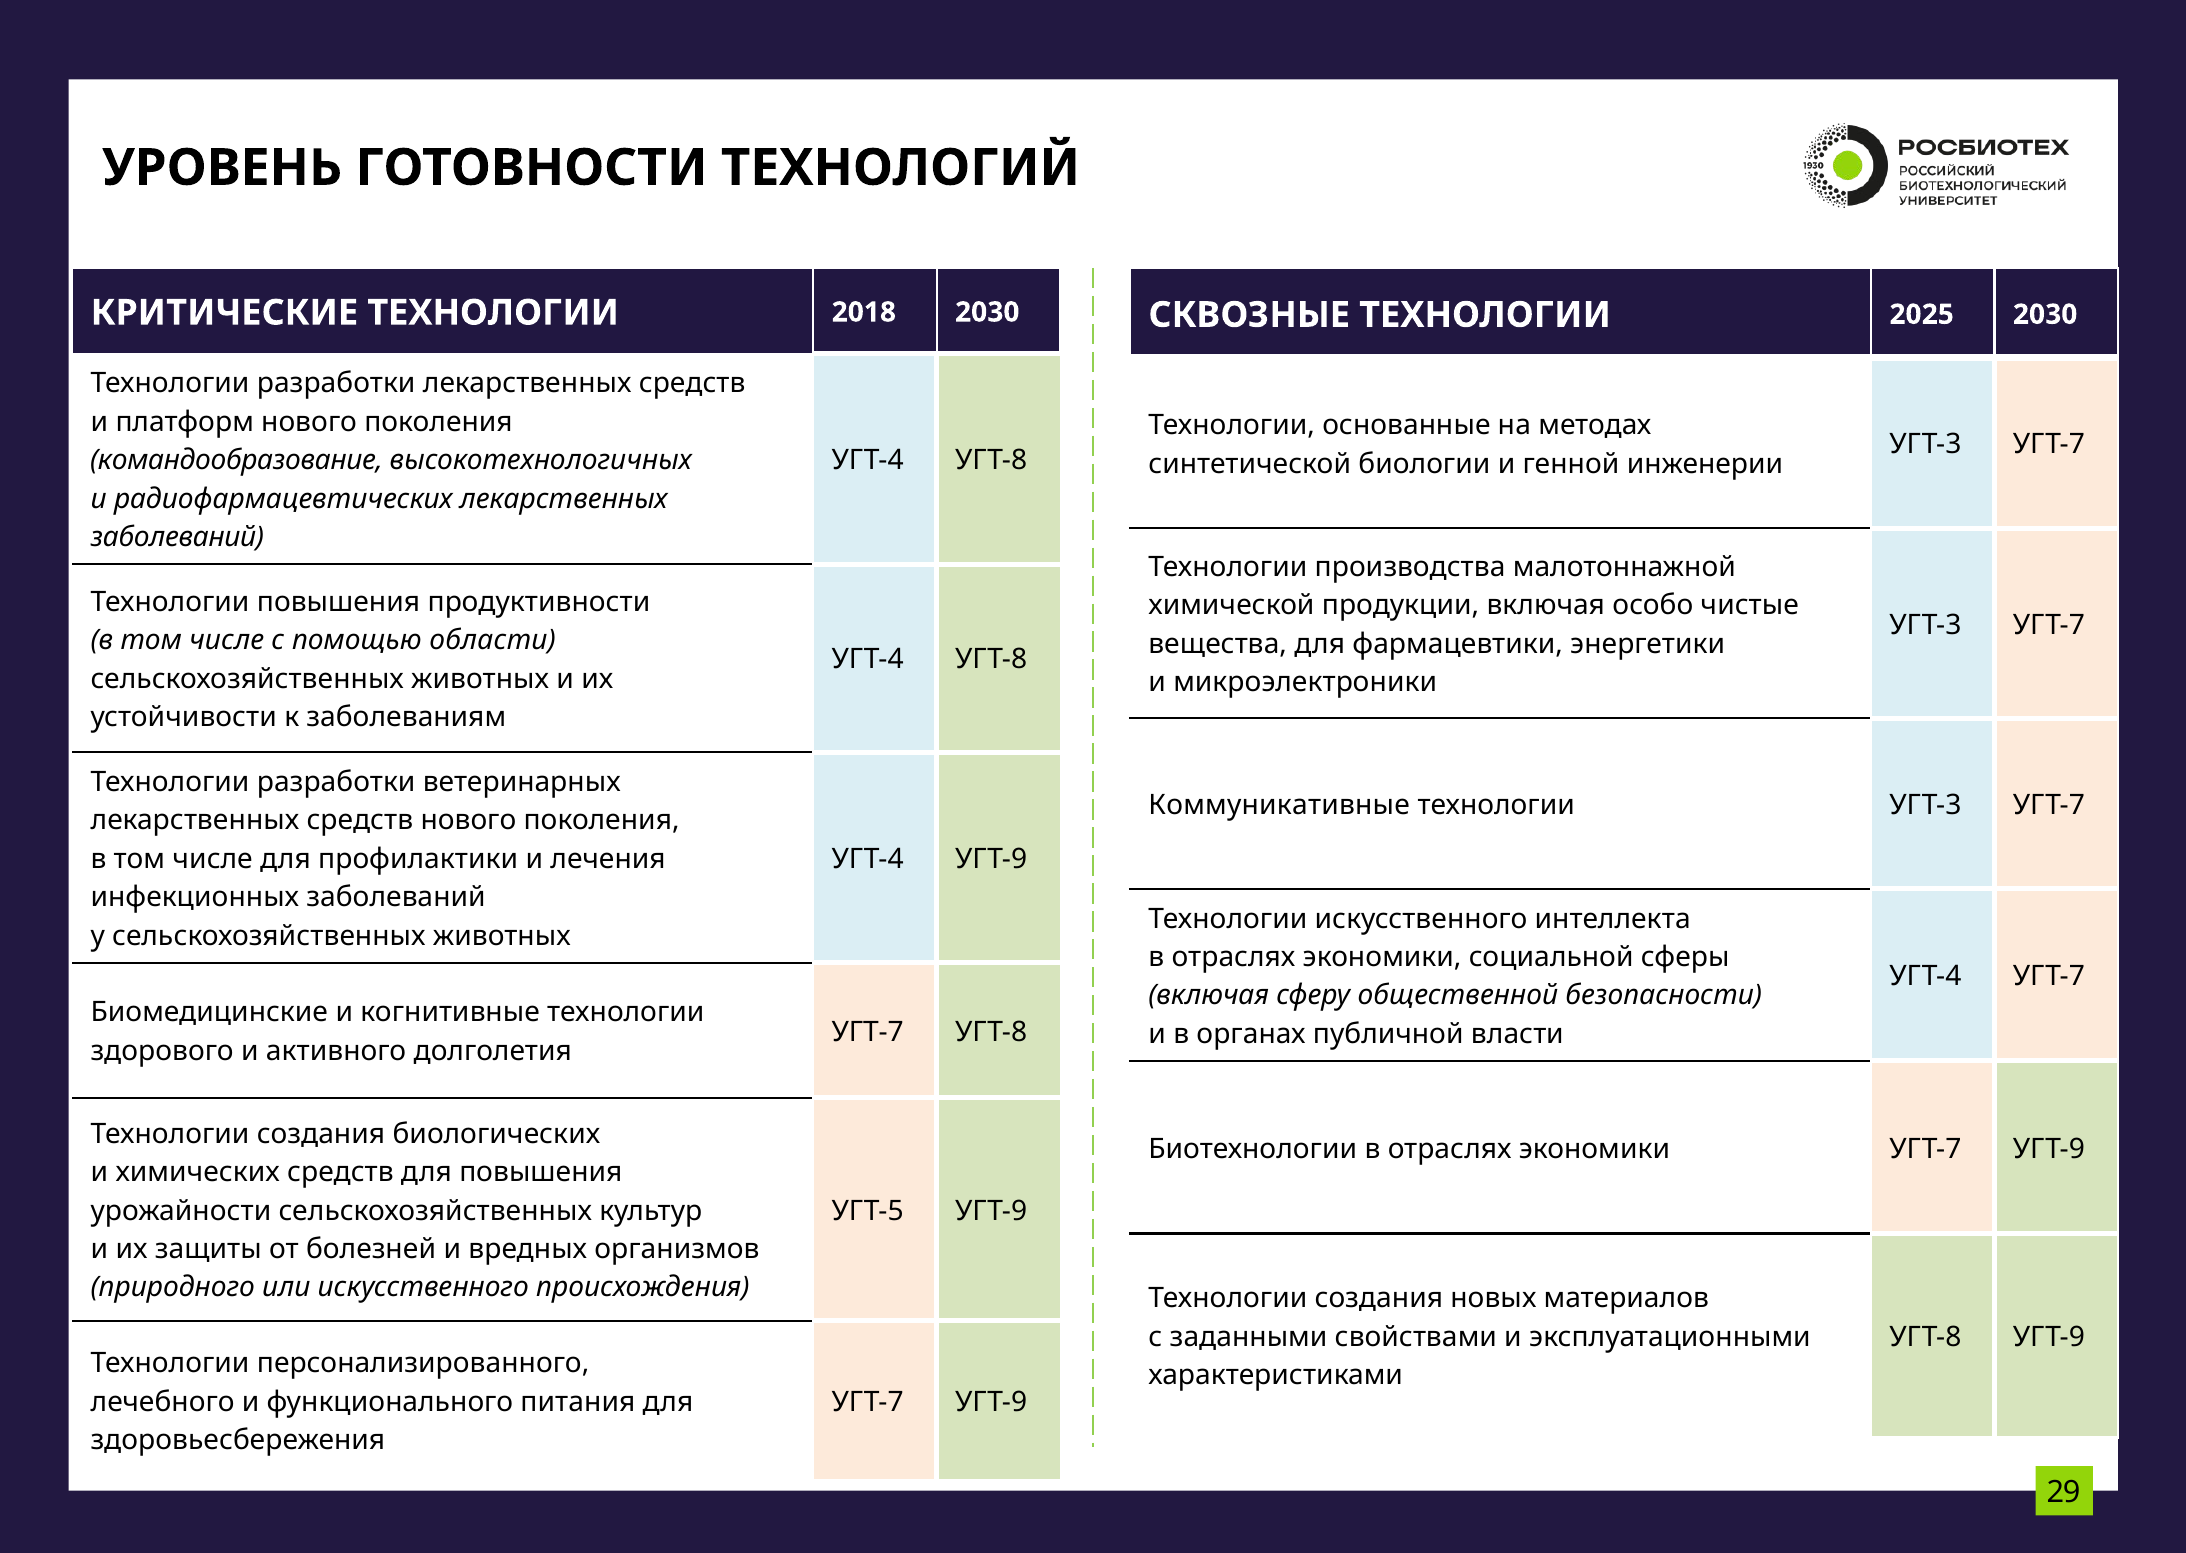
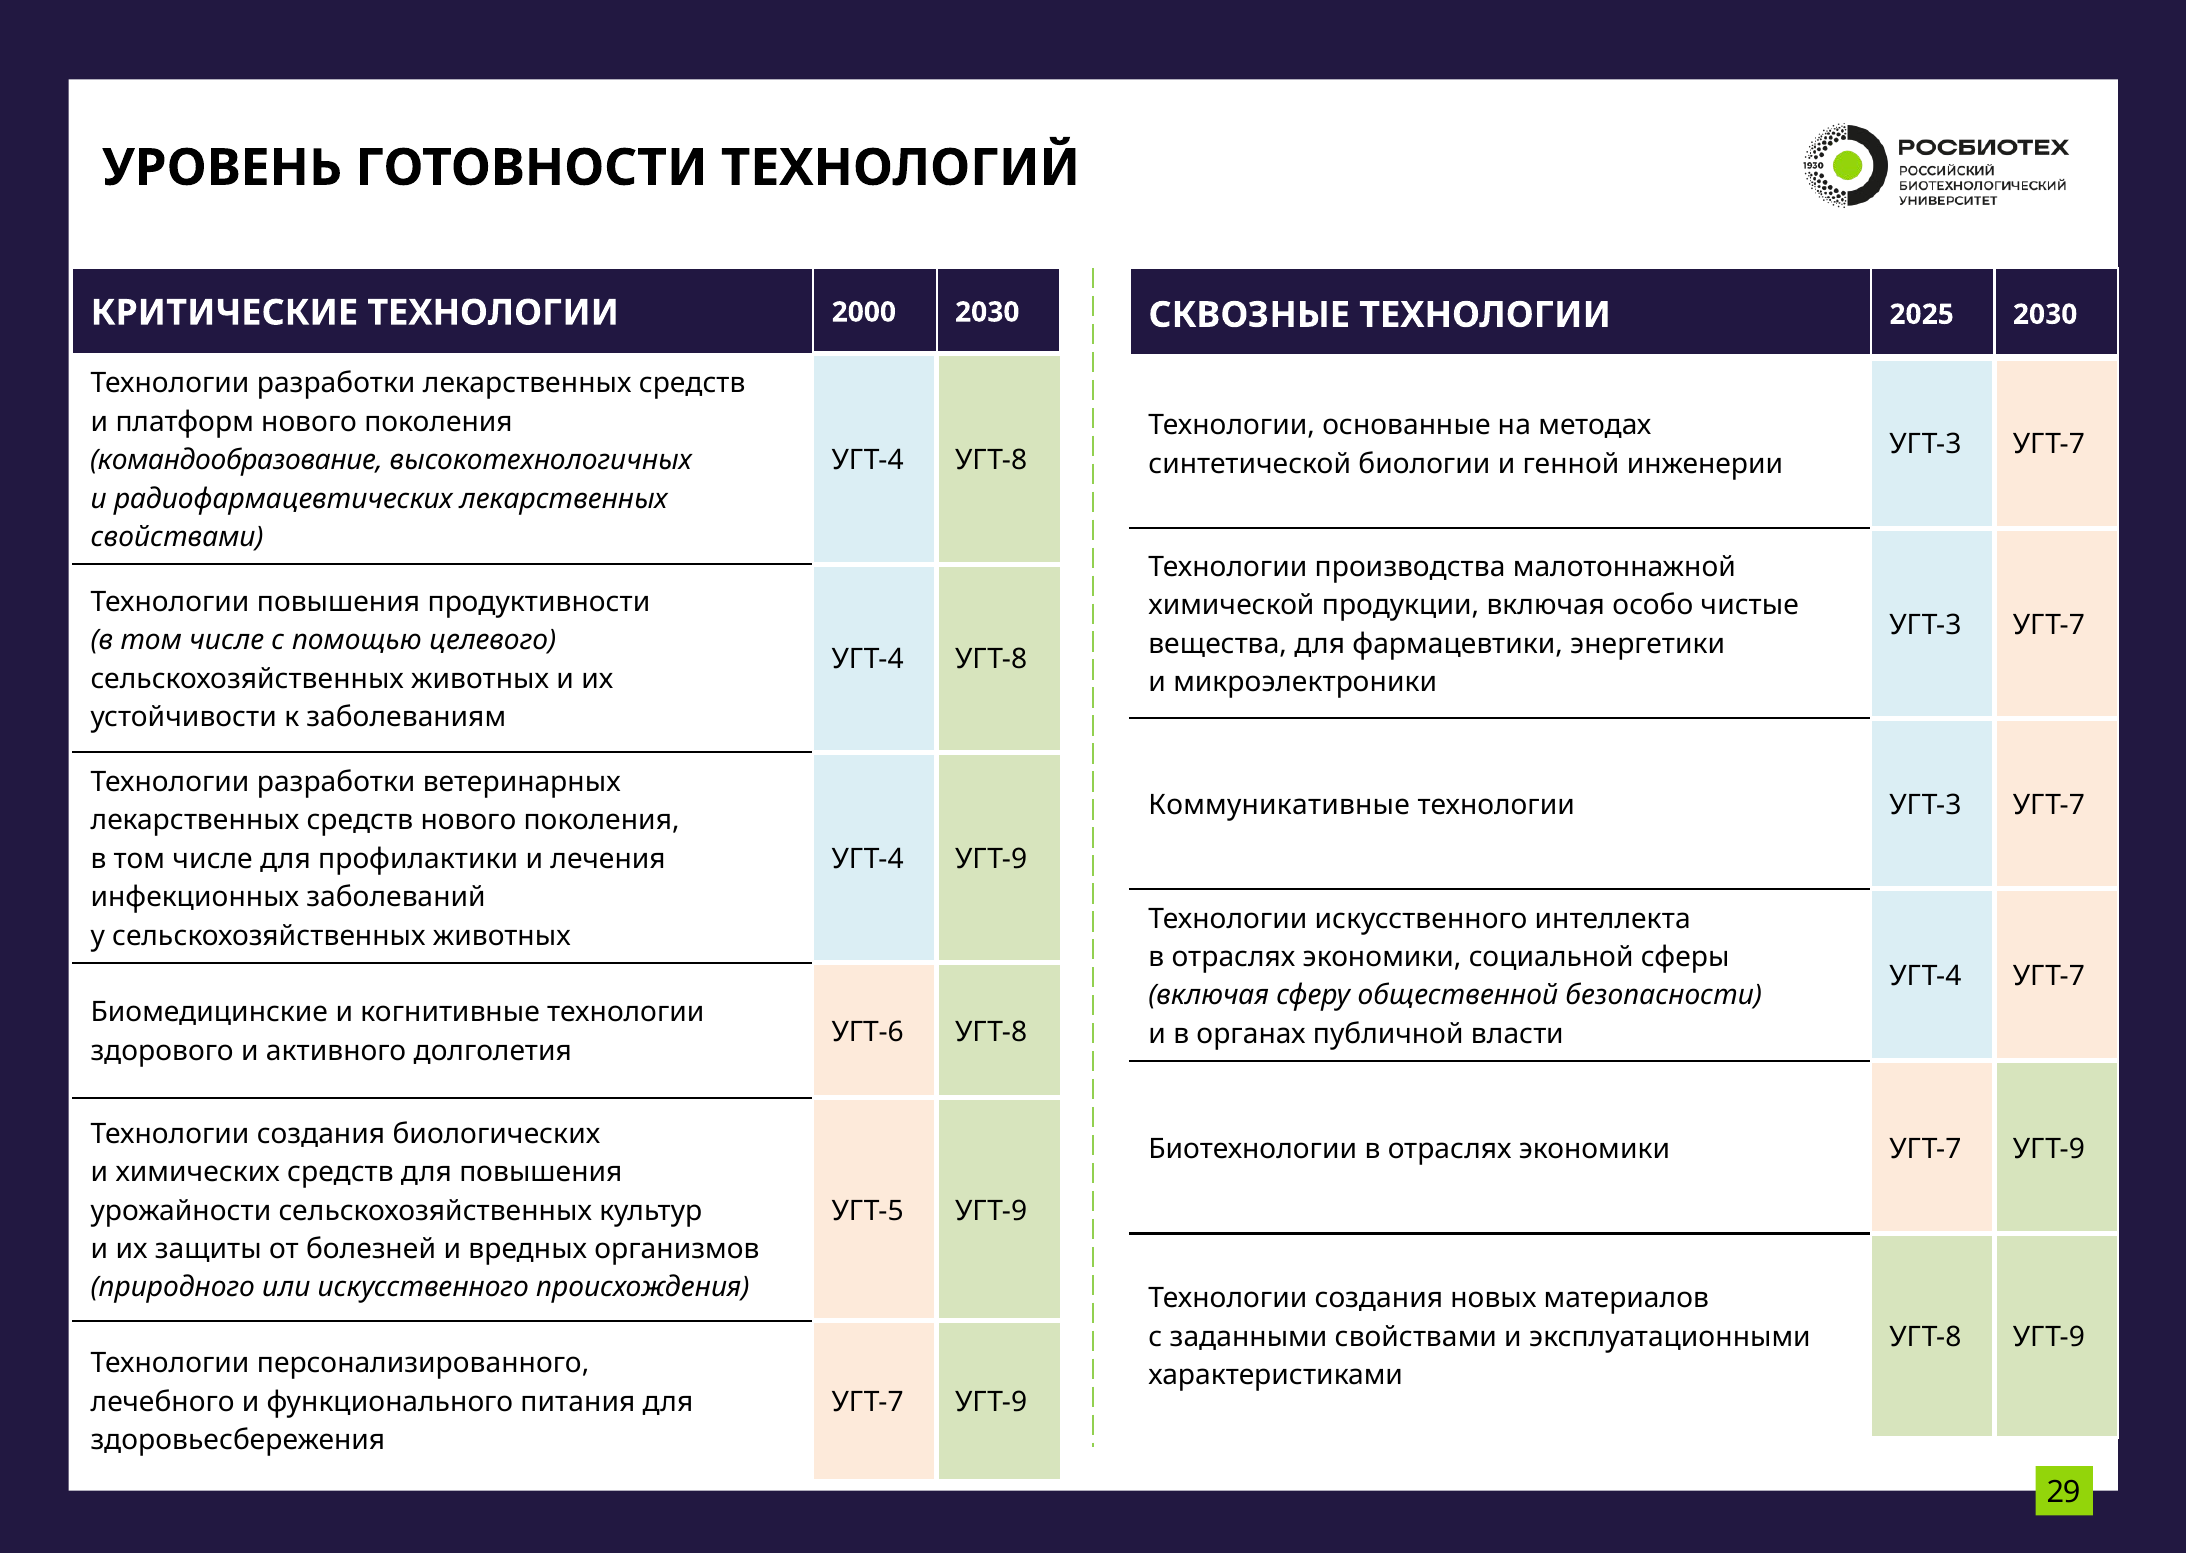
2018: 2018 -> 2000 (864, 312)
заболеваний: заболеваний -> свойствами (177, 537)
области: области -> целевого (493, 640)
УГТ-7: УГТ-7 -> УГТ-6 (868, 1032)
